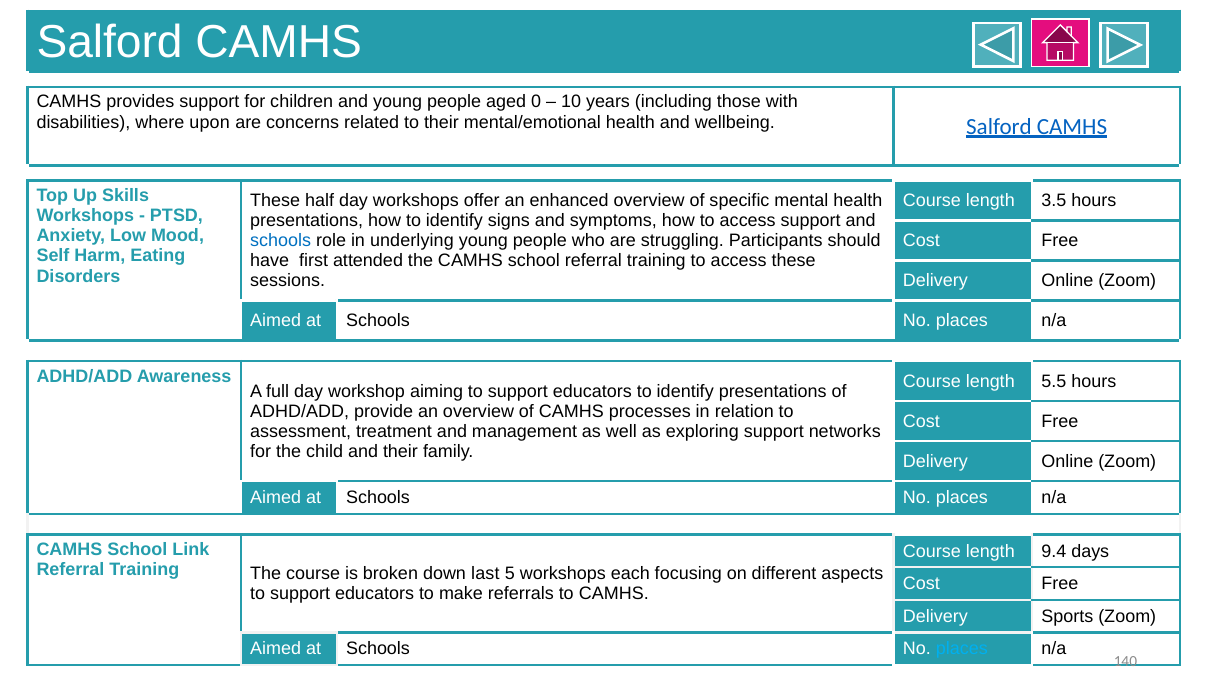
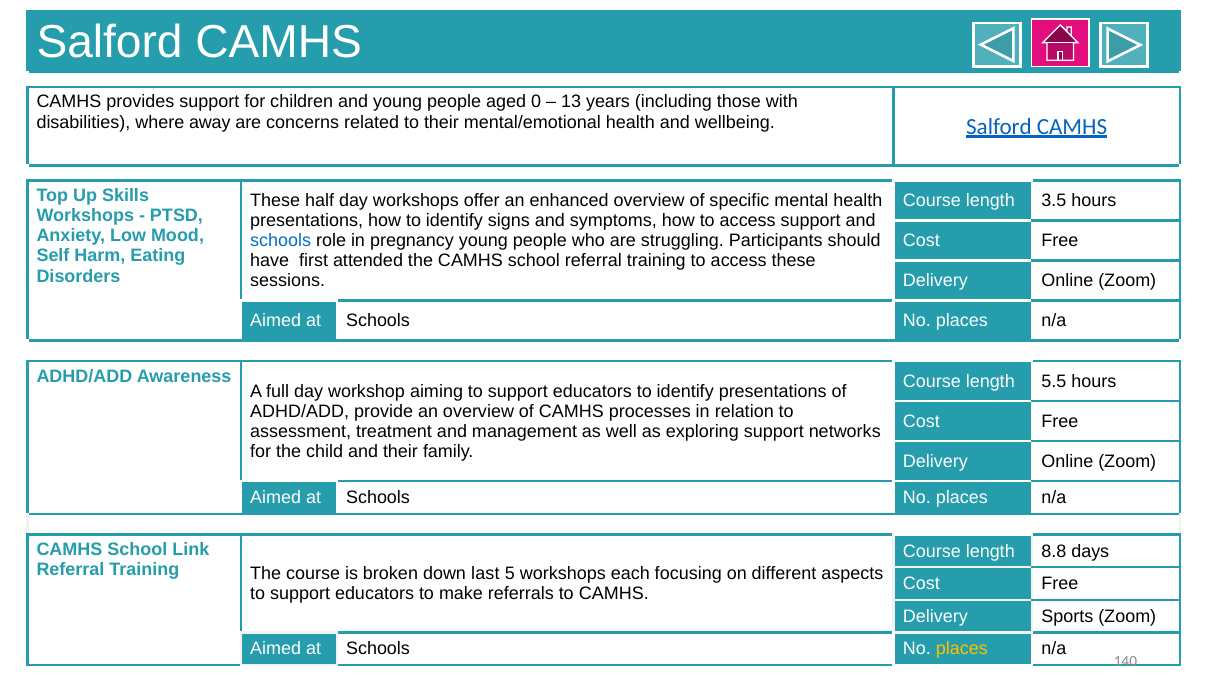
10: 10 -> 13 (571, 102)
upon: upon -> away (210, 122)
underlying: underlying -> pregnancy (412, 240)
9.4: 9.4 -> 8.8 (1054, 551)
places colour: light blue -> yellow (962, 648)
